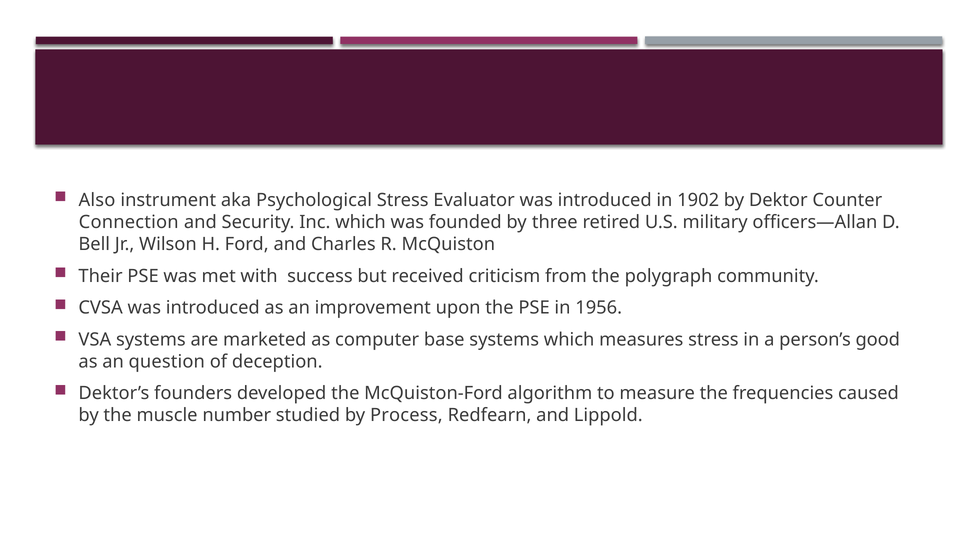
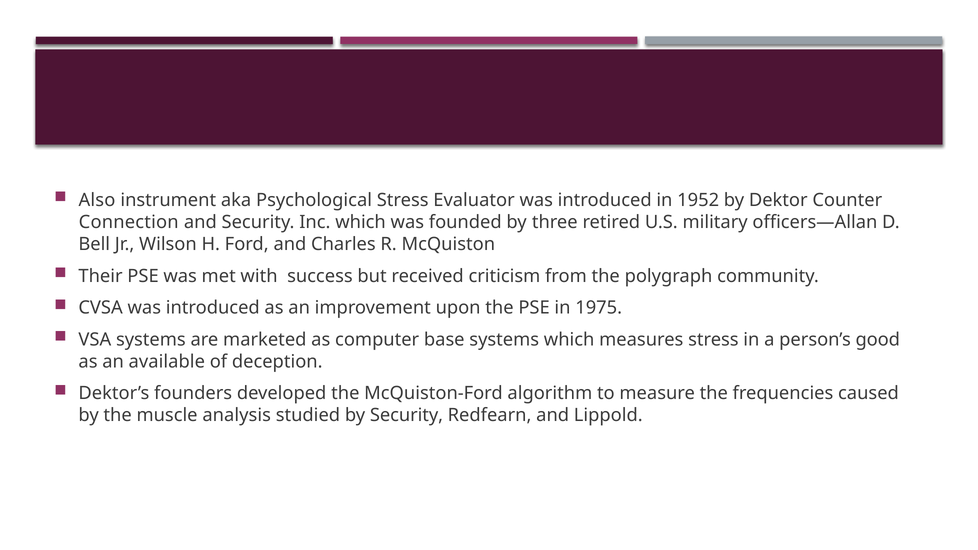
1902: 1902 -> 1952 (698, 200)
1956: 1956 -> 1975 (599, 308)
question: question -> available (167, 362)
number: number -> analysis (237, 415)
by Process: Process -> Security (407, 415)
